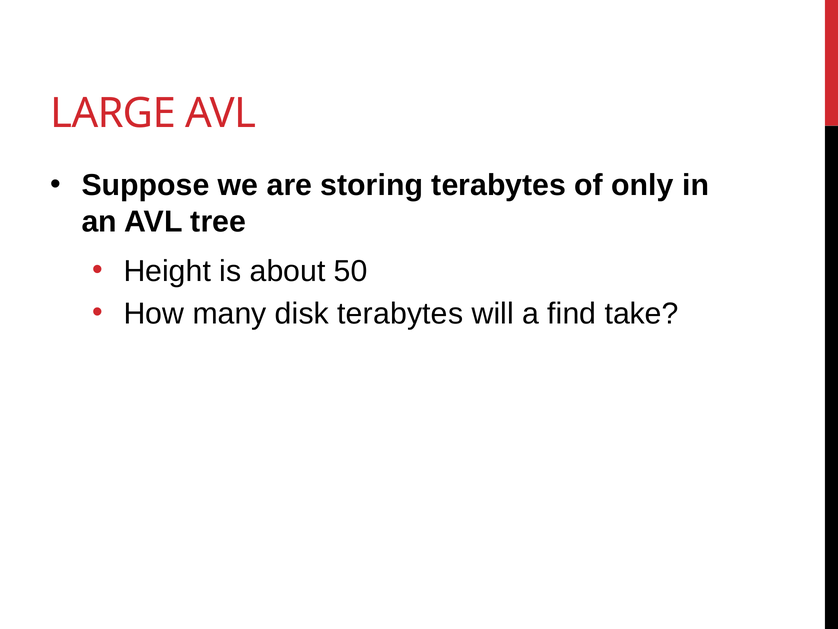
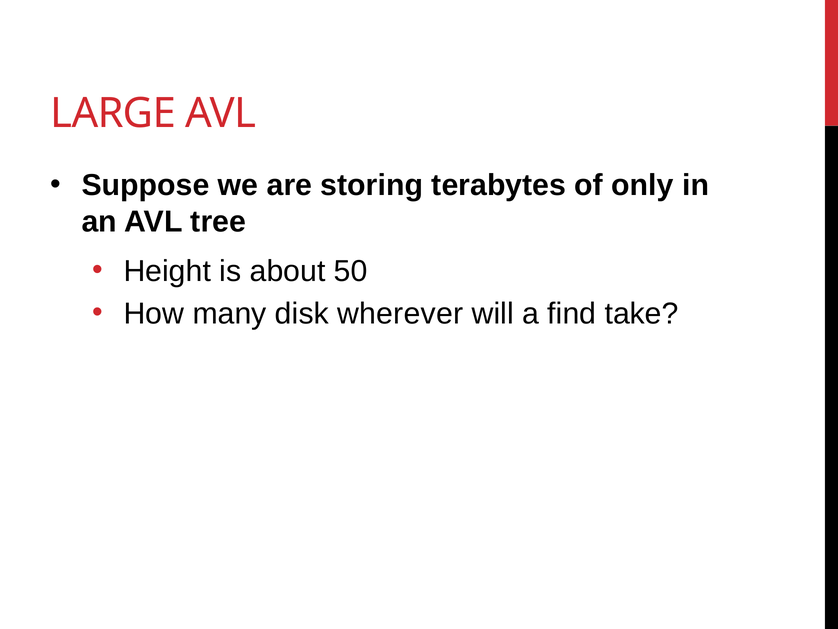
disk terabytes: terabytes -> wherever (400, 313)
